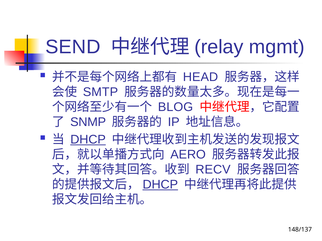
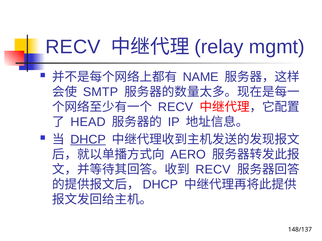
SEND: SEND -> RECV (73, 47)
HEAD: HEAD -> NAME (201, 77)
BLOG: BLOG -> RECV (175, 107)
SNMP: SNMP -> HEAD (88, 122)
DHCP underline: present -> none (160, 185)
